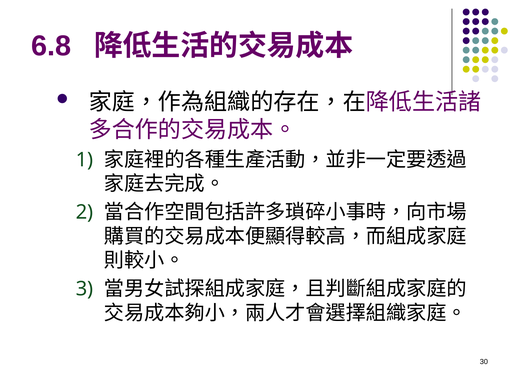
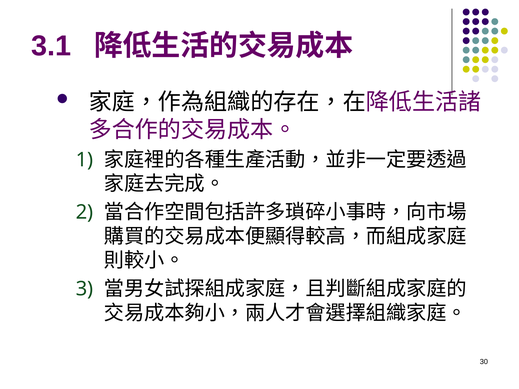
6.8: 6.8 -> 3.1 (51, 46)
